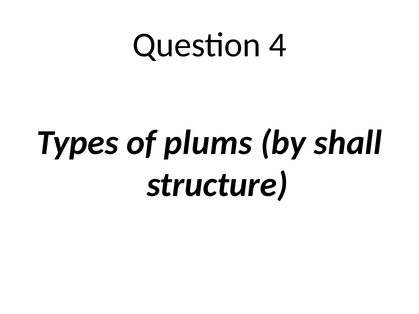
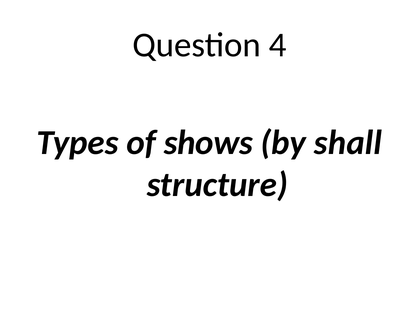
plums: plums -> shows (208, 143)
